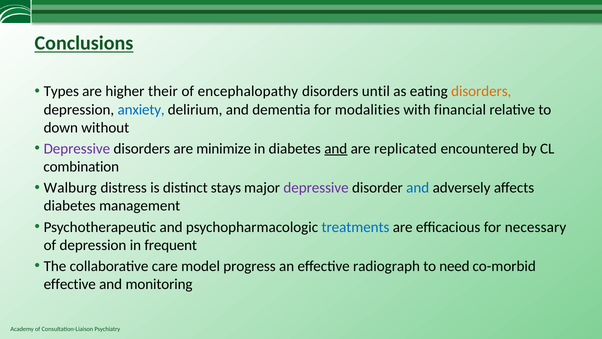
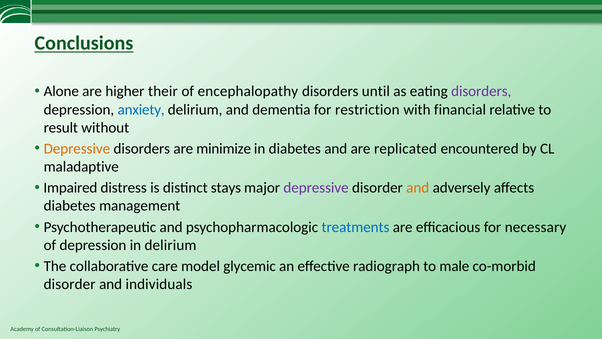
Types: Types -> Alone (61, 91)
disorders colour: orange -> purple (481, 91)
modalities: modalities -> restriction (367, 109)
down: down -> result (61, 127)
Depressive colour: purple -> orange (77, 149)
and underline: present -> none (336, 149)
combination: combination -> maladaptive (81, 167)
Walburg: Walburg -> Impaired (70, 188)
and colour: blue -> orange (418, 188)
in frequent: frequent -> delirium (171, 245)
progress: progress -> glycemic (250, 266)
need: need -> male (454, 266)
effective: effective -> disorder (70, 284)
monitoring: monitoring -> individuals (159, 284)
